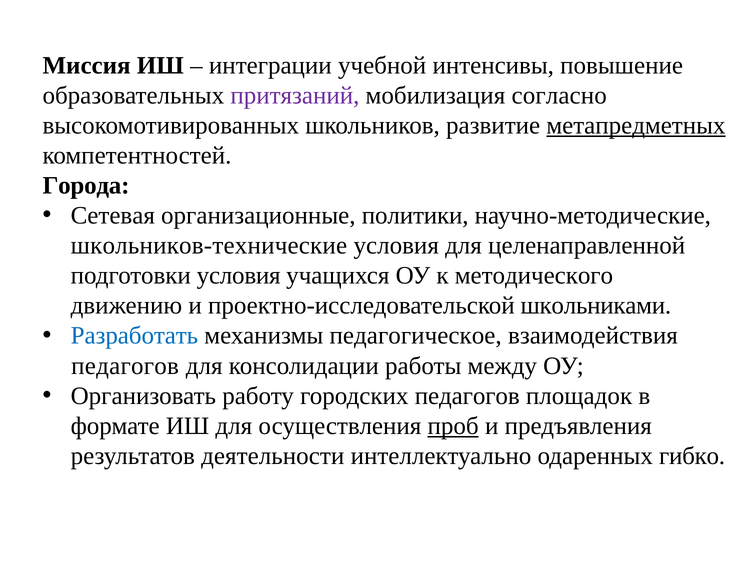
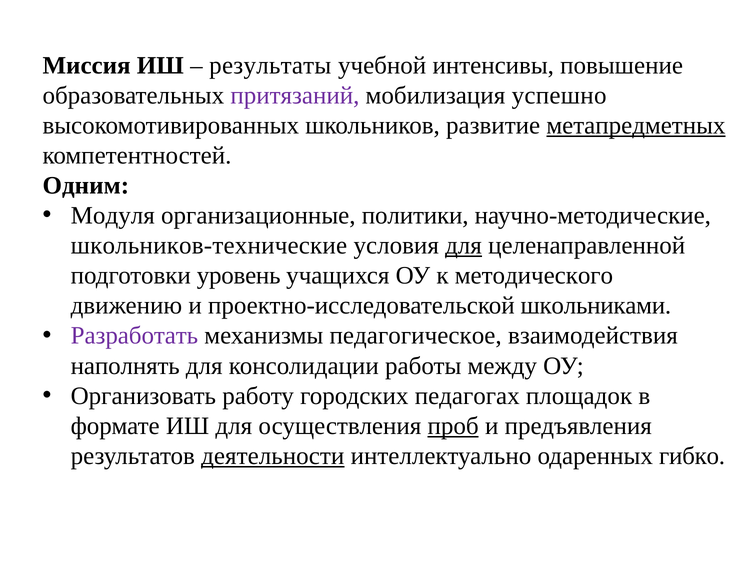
интеграции: интеграции -> результаты (270, 66)
согласно: согласно -> успешно (559, 96)
Города: Города -> Одним (86, 186)
Сетевая: Сетевая -> Модуля (113, 216)
для underline: none -> present (463, 246)
подготовки условия: условия -> уровень (239, 276)
Разработать colour: blue -> purple (134, 336)
педагогов: педагогов -> наполнять (125, 366)
городских педагогов: педагогов -> педагогах (467, 396)
деятельности underline: none -> present (273, 456)
